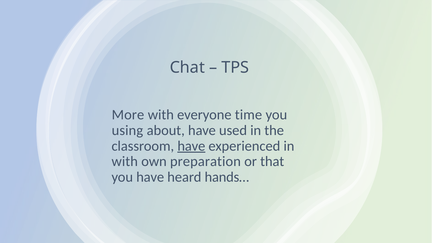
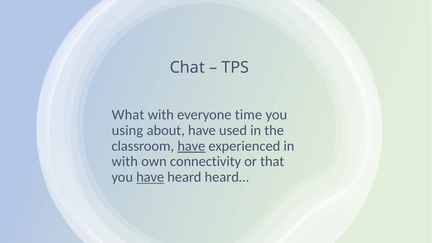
More: More -> What (128, 115)
preparation: preparation -> connectivity (206, 162)
have underline: none -> present (150, 177)
hands…: hands… -> heard… (227, 177)
